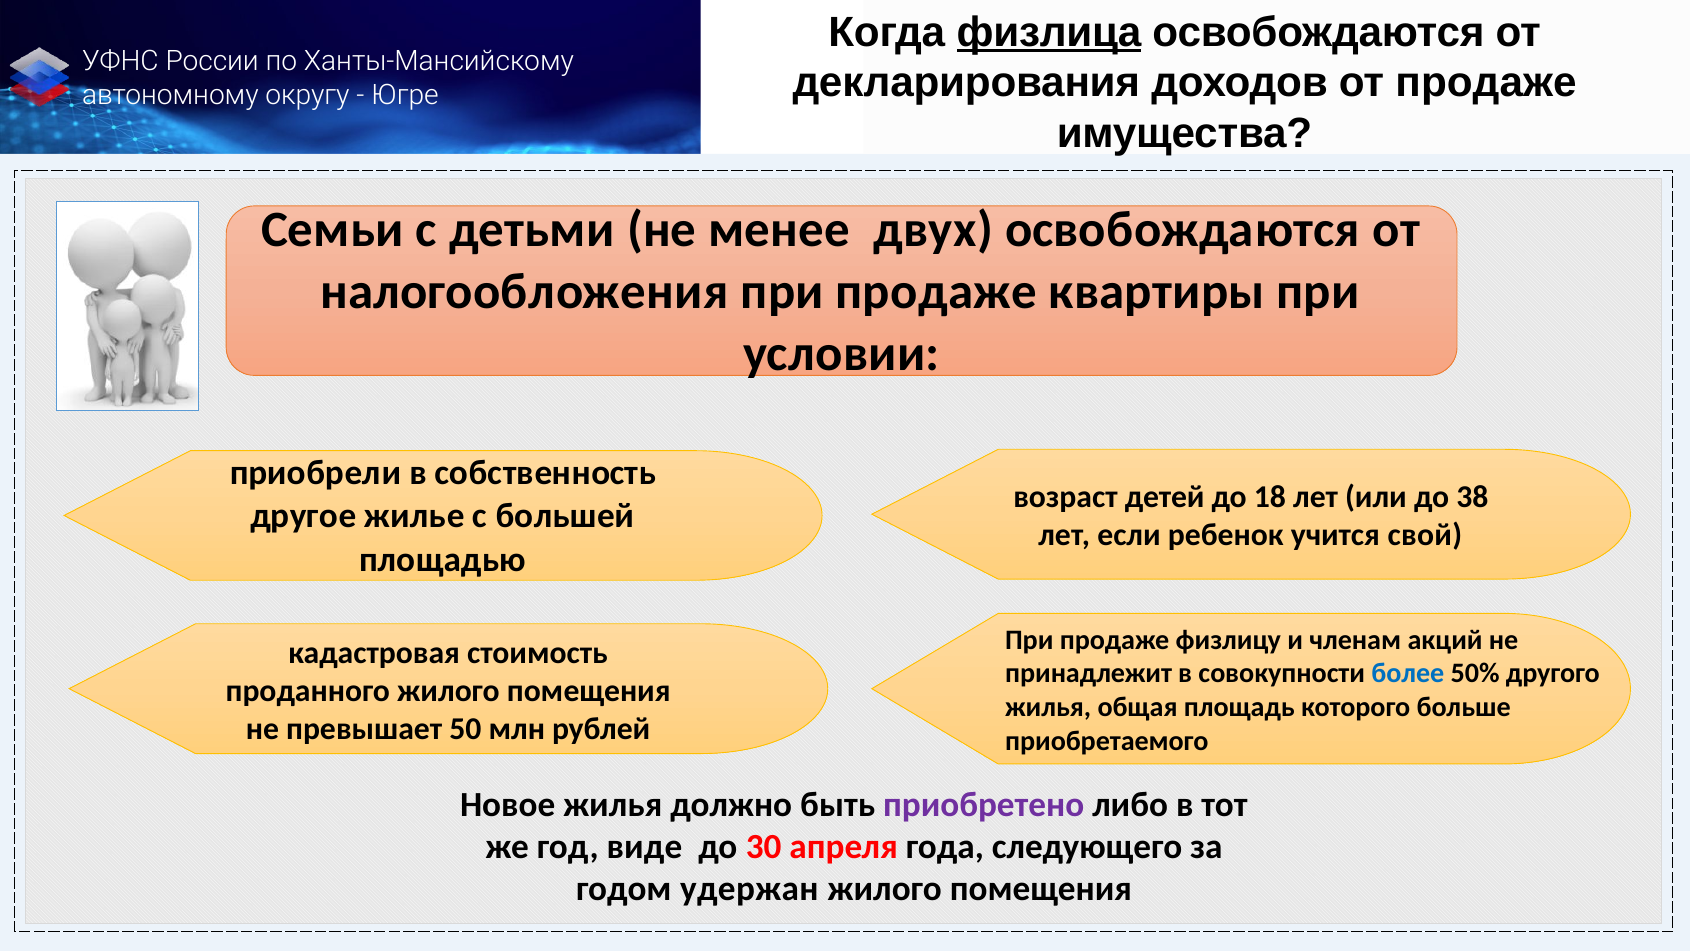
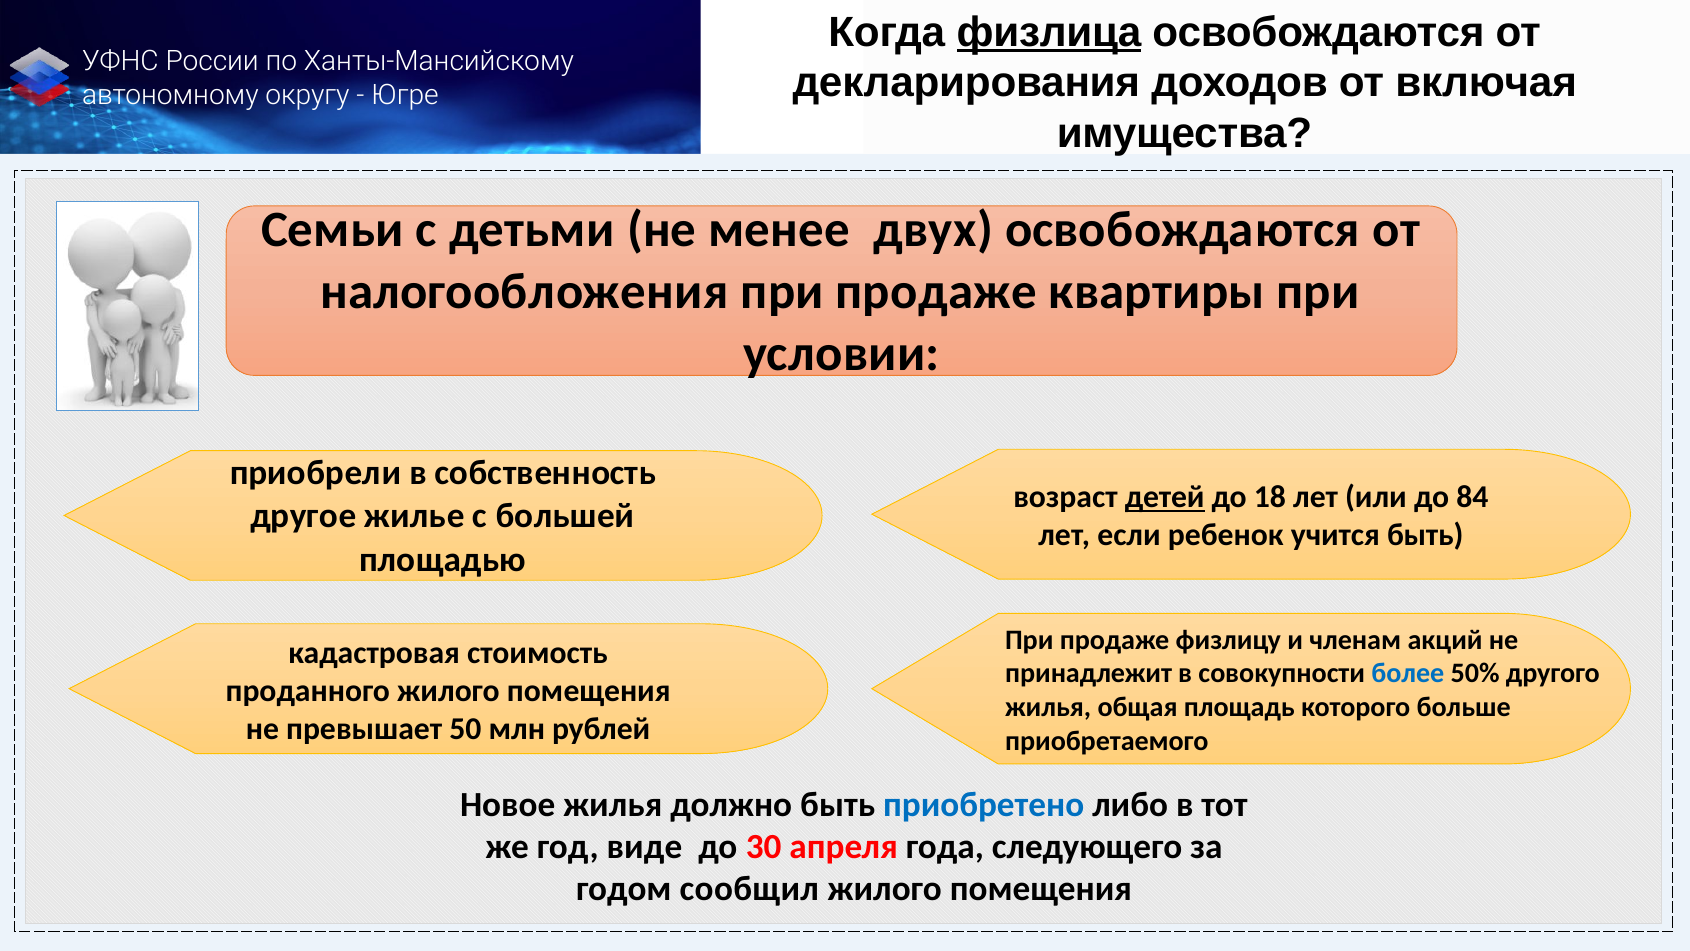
от продаже: продаже -> включая (1486, 83)
детей underline: none -> present (1165, 497)
38: 38 -> 84 (1472, 497)
учится свой: свой -> быть (1425, 535)
приобретено colour: purple -> blue (984, 804)
удержан: удержан -> сообщил (749, 889)
